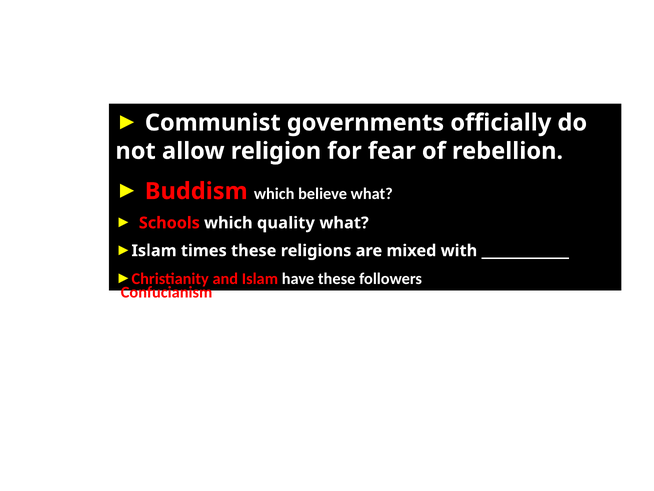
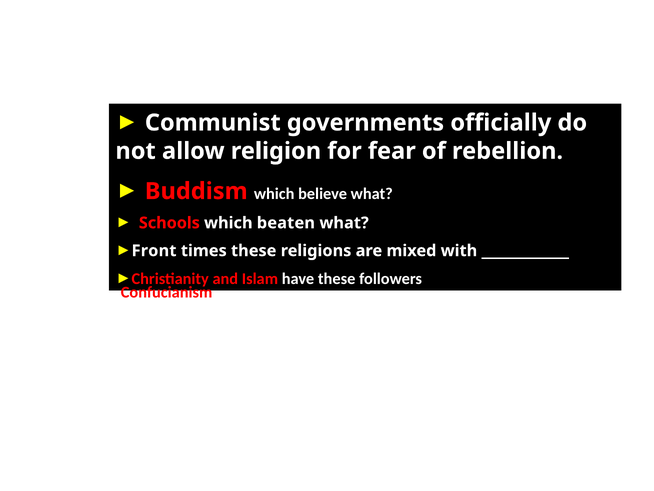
quality: quality -> beaten (286, 223)
Islam: Islam -> Front (154, 251)
